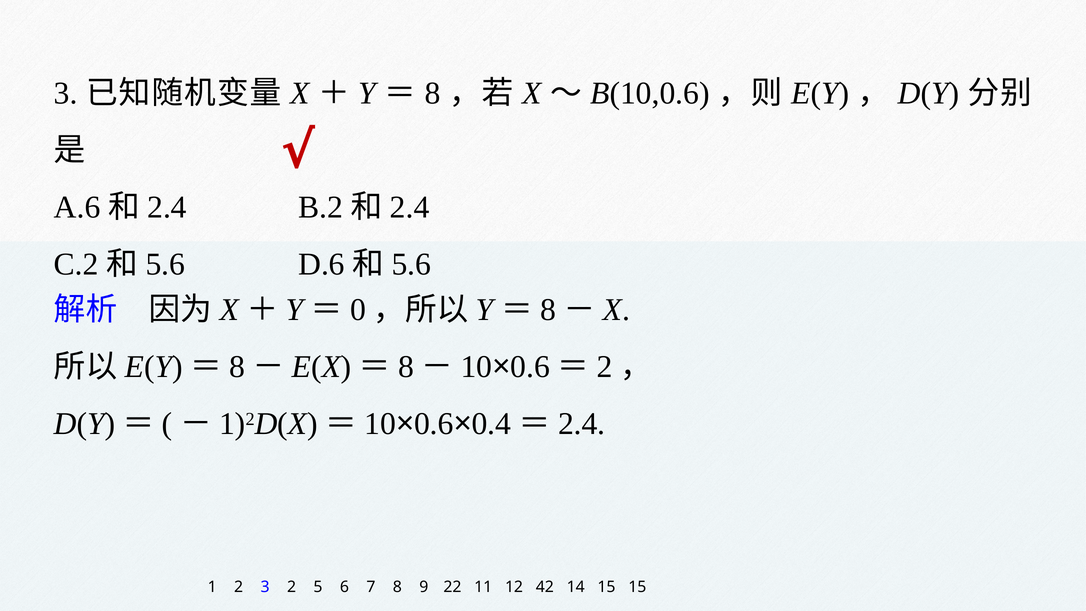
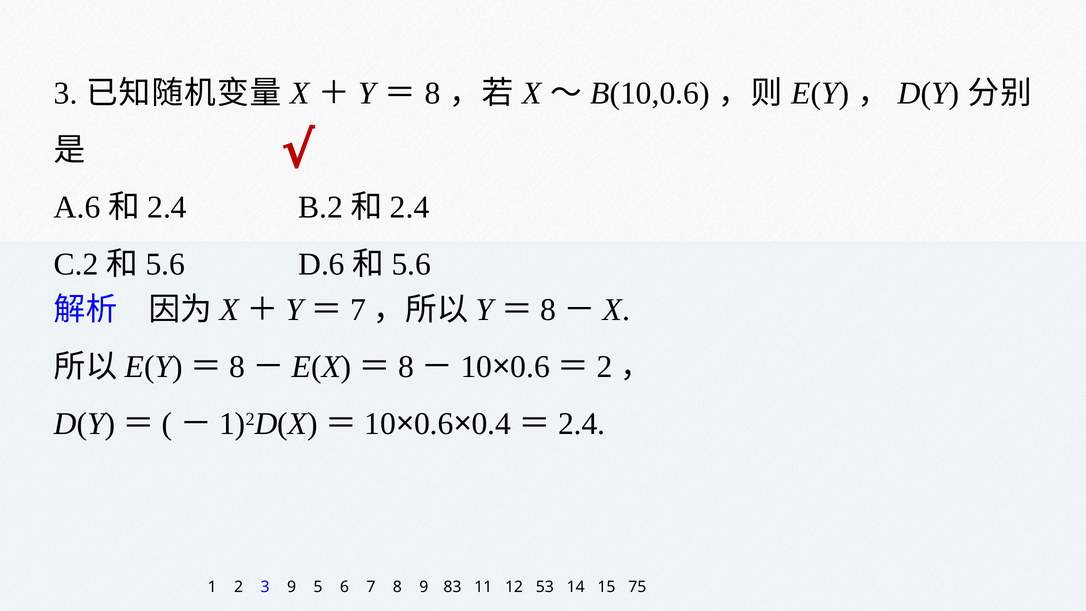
0: 0 -> 7 (358, 310)
3 2: 2 -> 9 (292, 587)
22: 22 -> 83 (452, 587)
42: 42 -> 53 (545, 587)
15 15: 15 -> 75 (637, 587)
